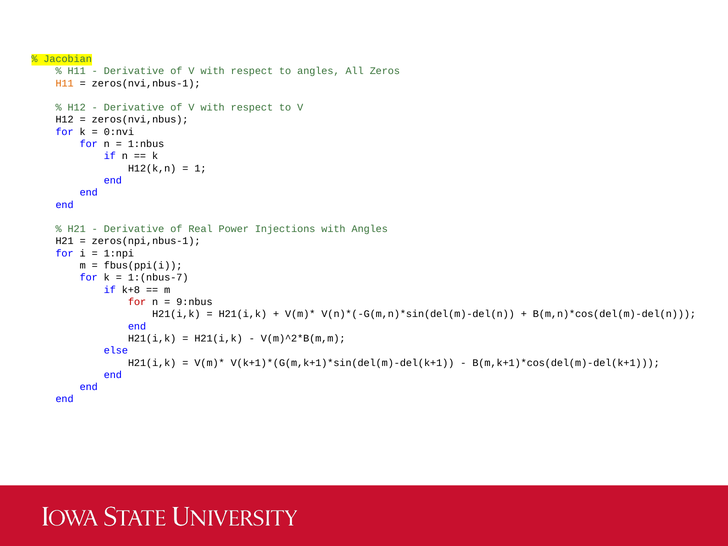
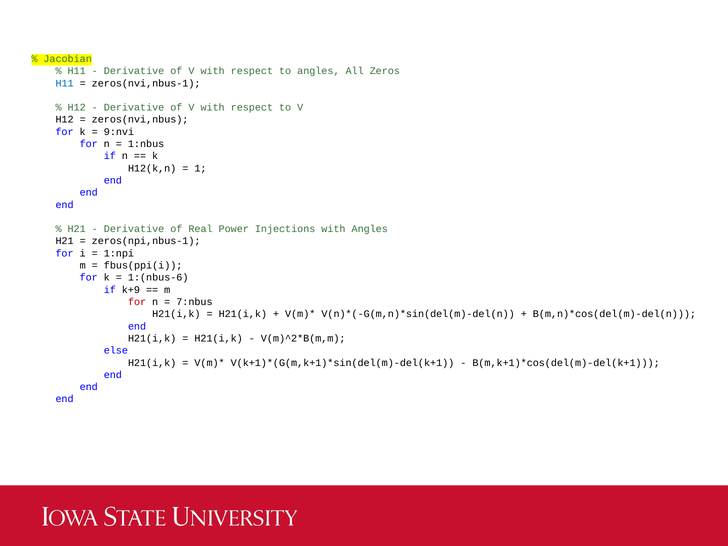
H11 colour: orange -> blue (65, 83)
0:nvi: 0:nvi -> 9:nvi (119, 132)
1:(nbus-7: 1:(nbus-7 -> 1:(nbus-6 (158, 278)
k+8: k+8 -> k+9 (131, 290)
9:nbus: 9:nbus -> 7:nbus (194, 302)
